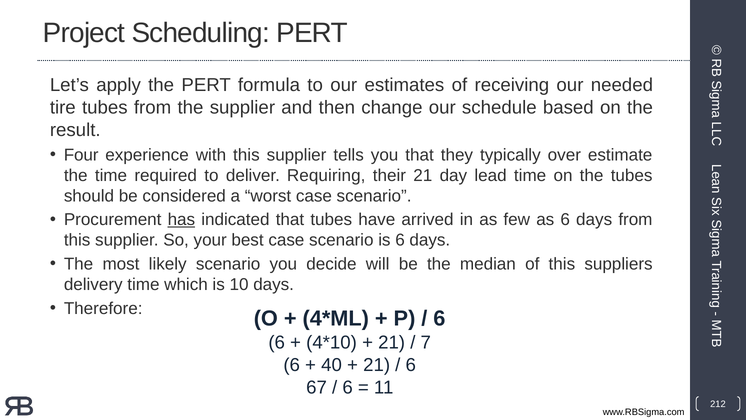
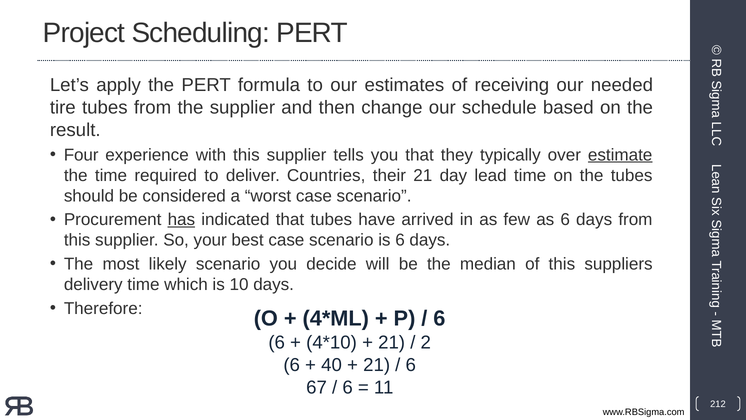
estimate underline: none -> present (620, 155)
Requiring: Requiring -> Countries (326, 175)
7: 7 -> 2 (426, 343)
